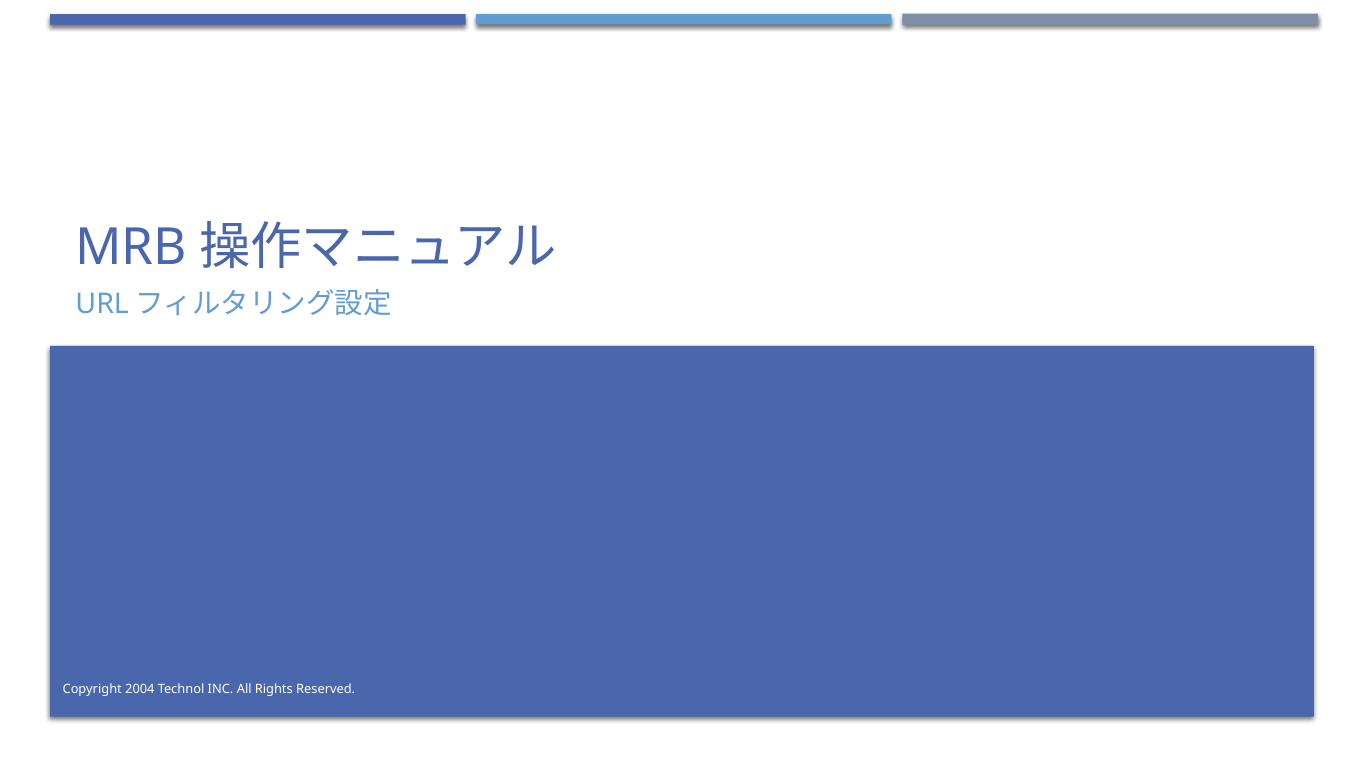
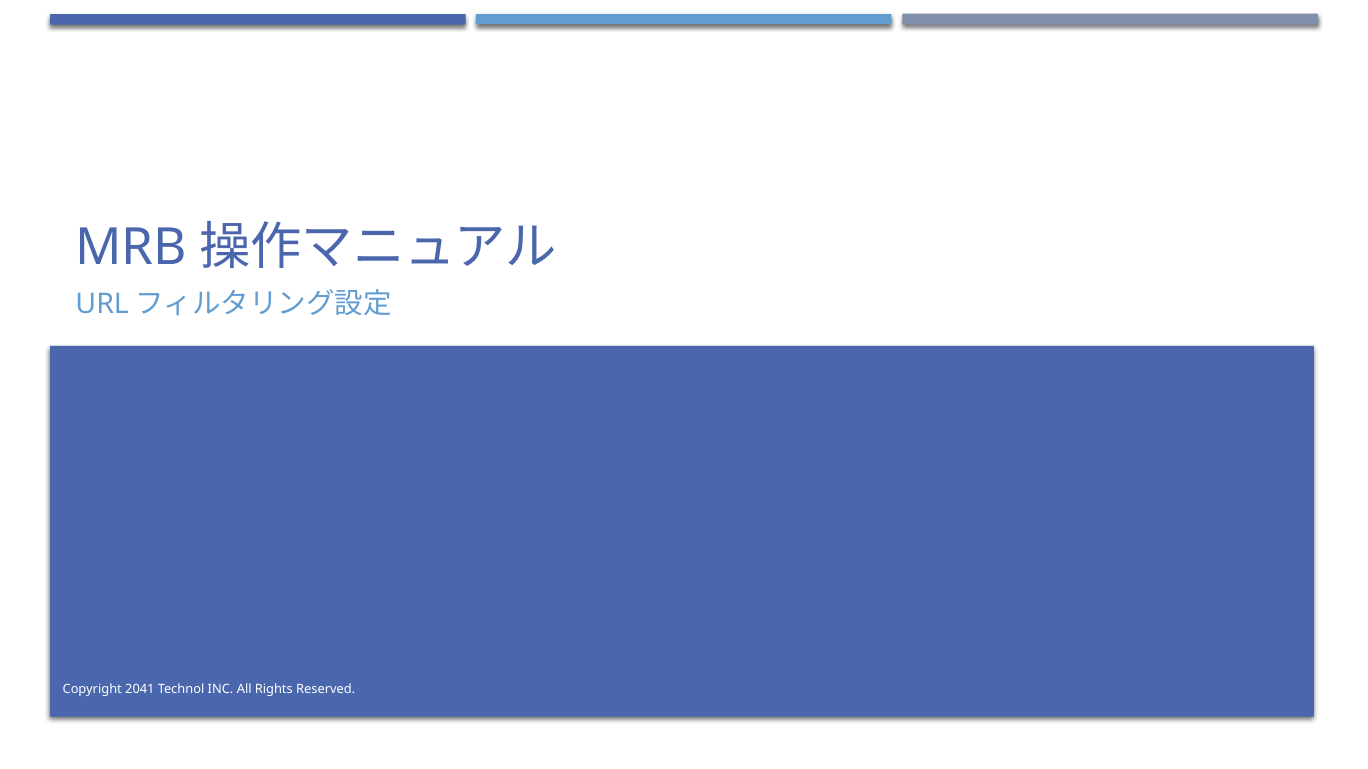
2004: 2004 -> 2041 (140, 690)
